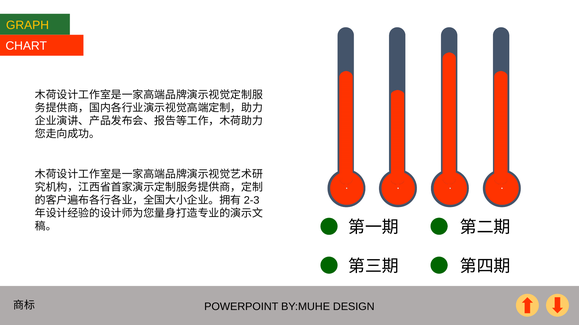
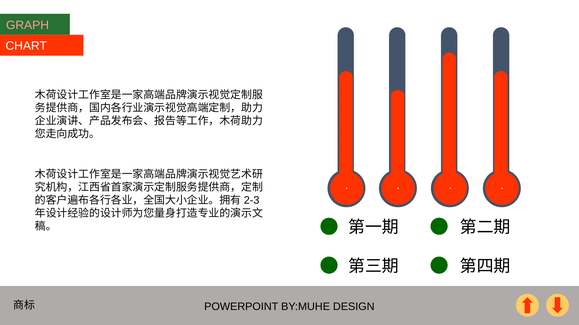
GRAPH colour: yellow -> pink (28, 25)
